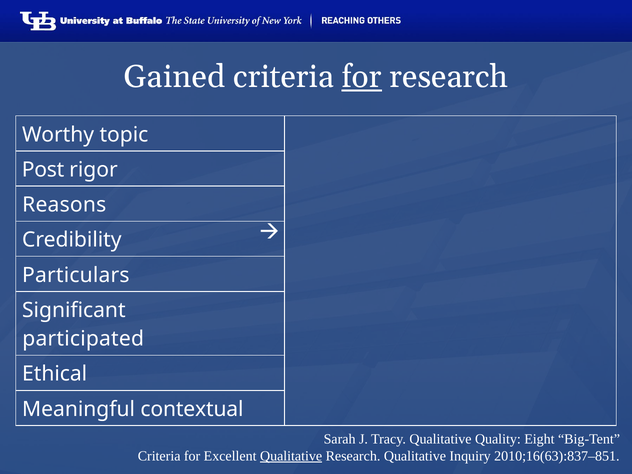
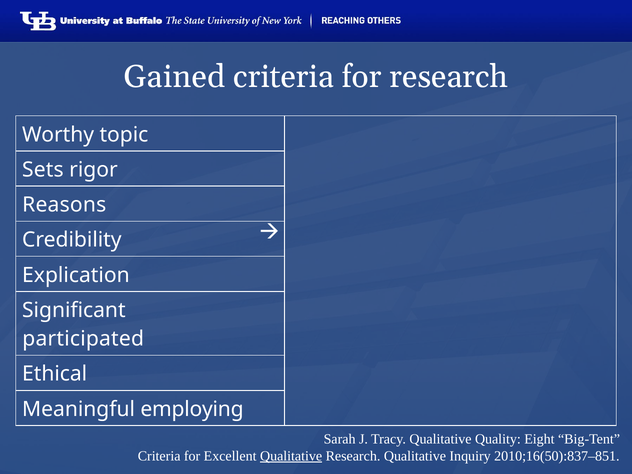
for underline: present -> none (362, 77)
Post: Post -> Sets (43, 170)
Particulars: Particulars -> Explication (76, 275)
contextual: contextual -> employing (192, 409)
2010;16(63):837–851: 2010;16(63):837–851 -> 2010;16(50):837–851 (557, 456)
